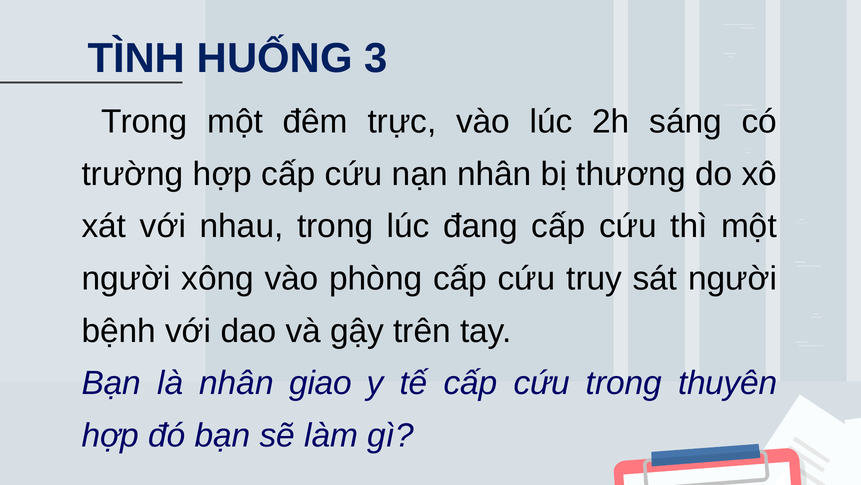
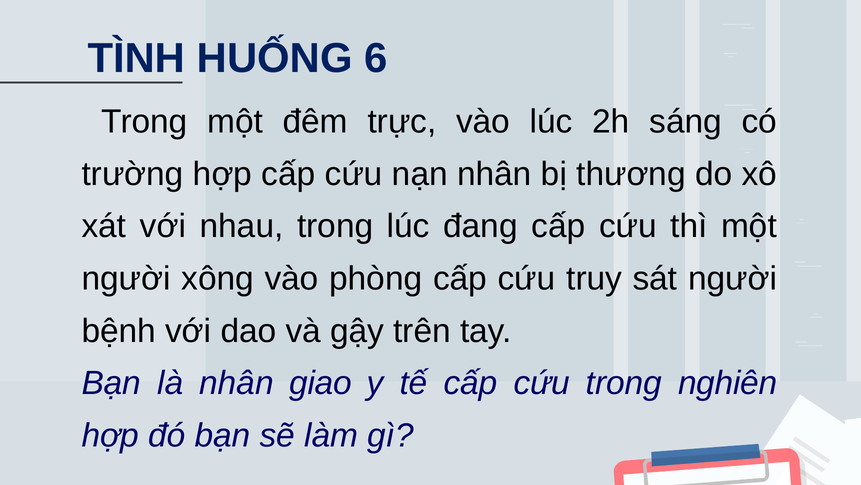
3: 3 -> 6 (376, 59)
thuyên: thuyên -> nghiên (728, 383)
